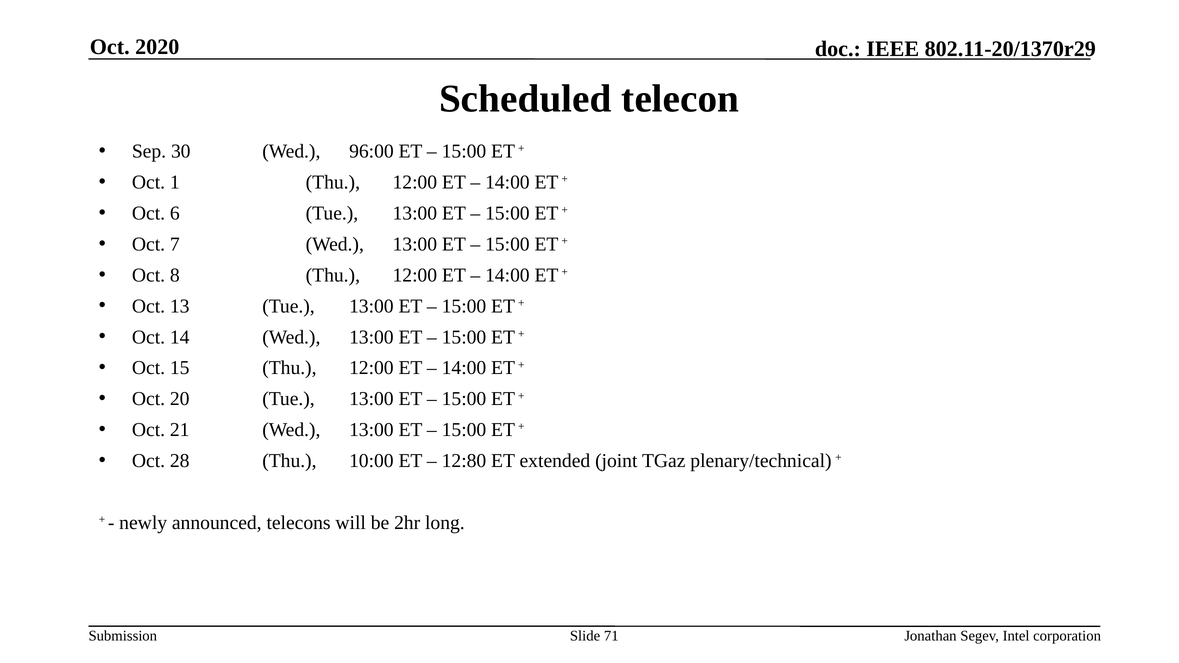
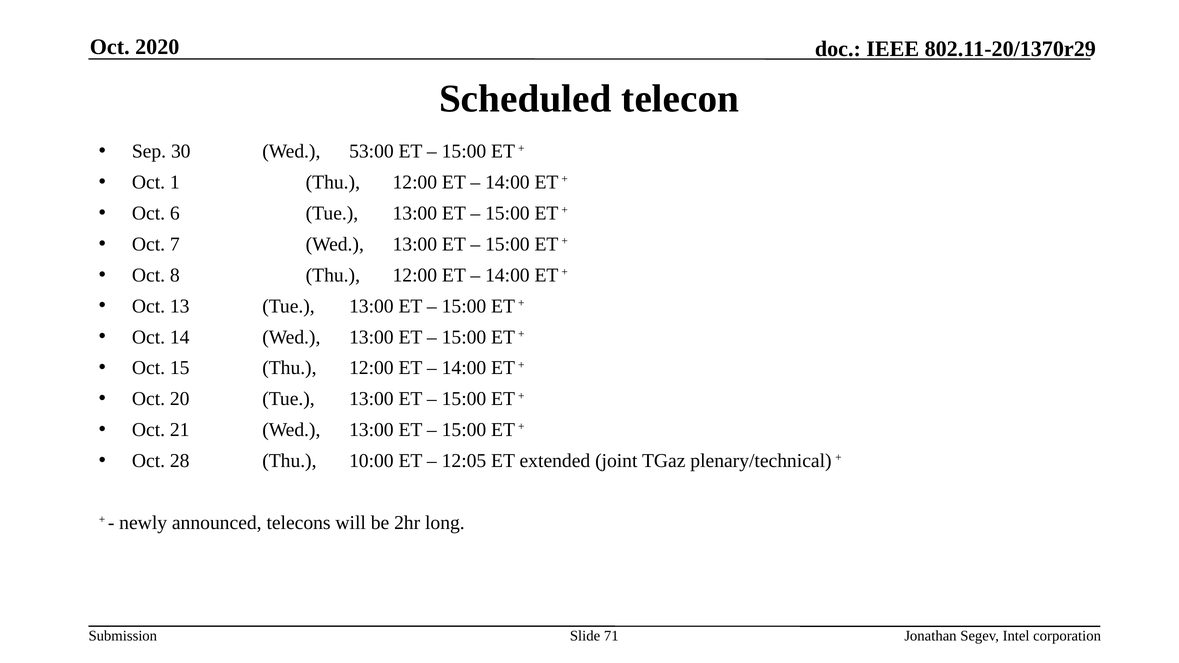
96:00: 96:00 -> 53:00 (371, 151)
12:80: 12:80 -> 12:05 (464, 461)
